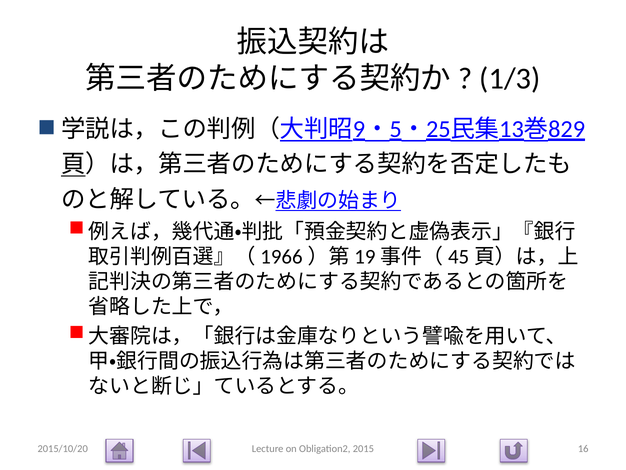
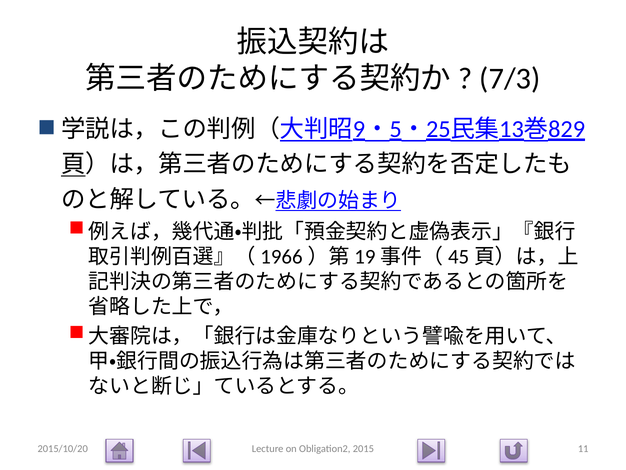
1/3: 1/3 -> 7/3 (510, 79)
16: 16 -> 11 (583, 448)
